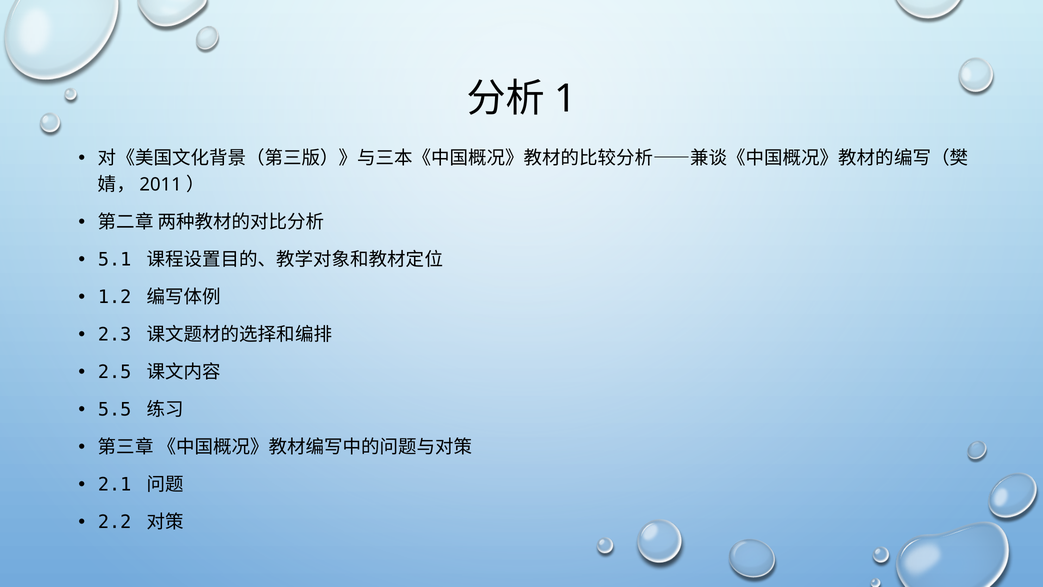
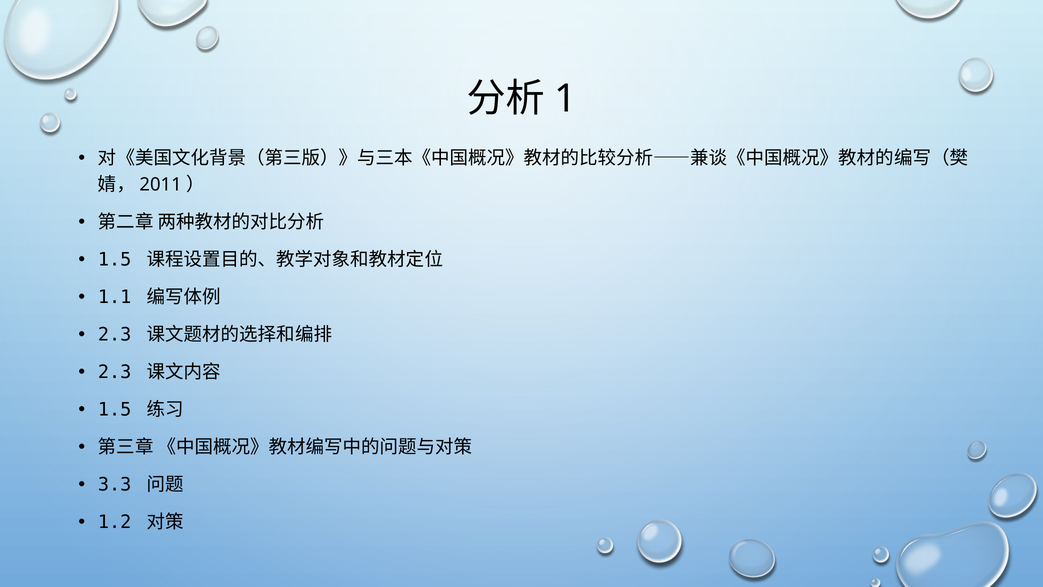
5.1: 5.1 -> 1.5 (115, 260)
1.2: 1.2 -> 1.1 (115, 297)
2.5: 2.5 -> 2.3 (115, 372)
5.5: 5.5 -> 1.5 (115, 410)
2.1: 2.1 -> 3.3 (115, 485)
2.2: 2.2 -> 1.2 (115, 522)
